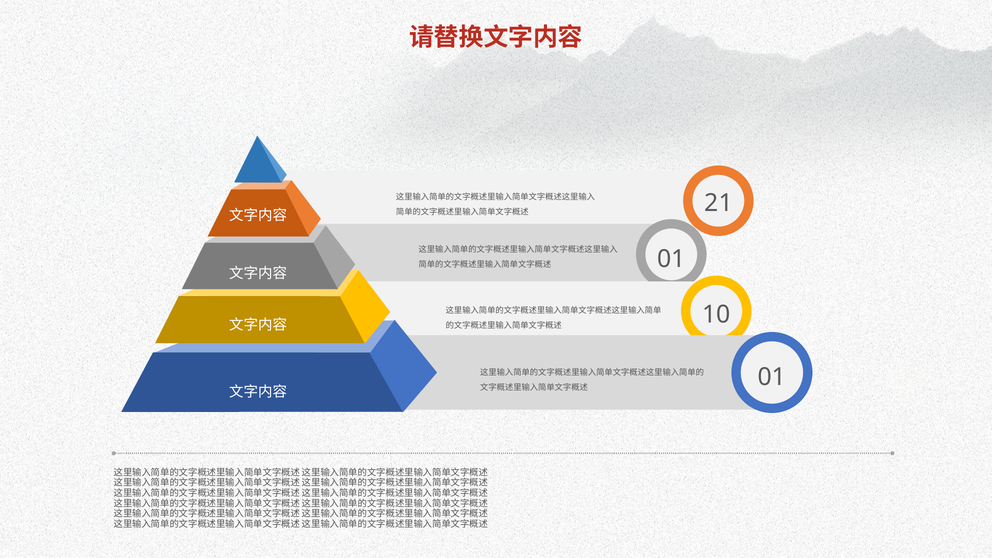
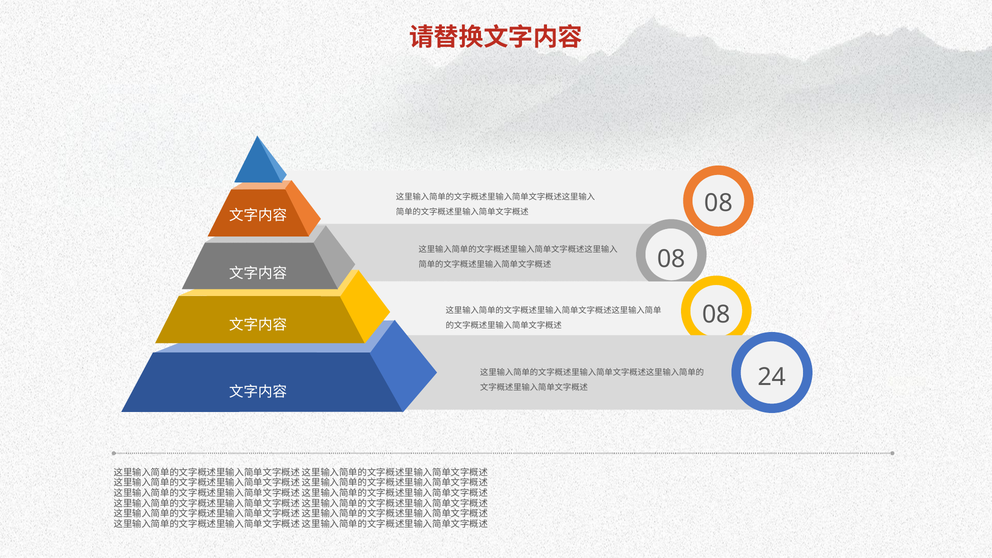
21: 21 -> 08 (719, 203)
01: 01 -> 08 (671, 259)
10: 10 -> 08 (716, 314)
01: 01 -> 24 (772, 377)
